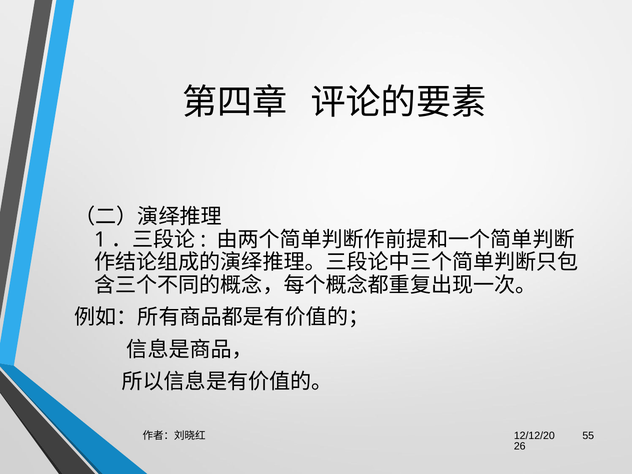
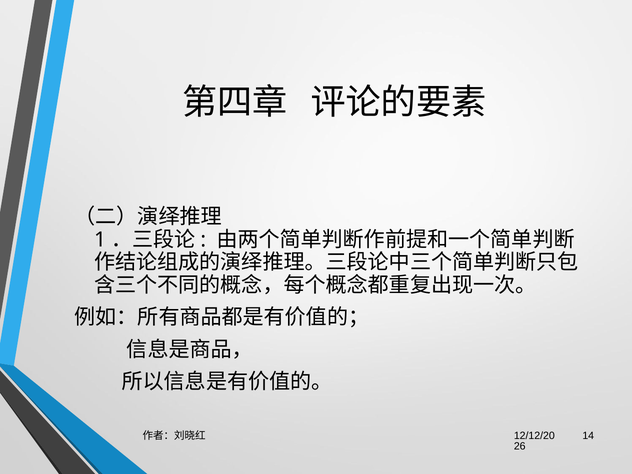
55: 55 -> 14 (588, 436)
